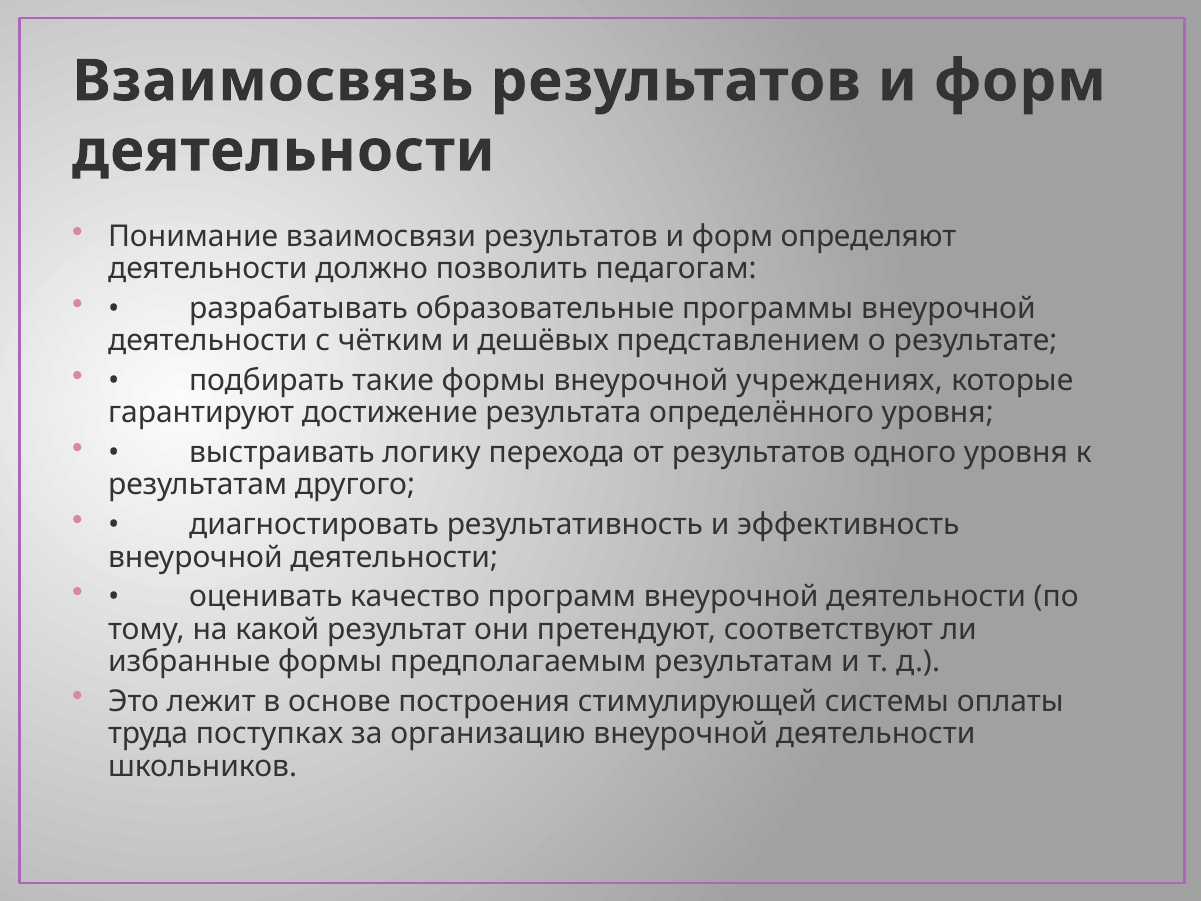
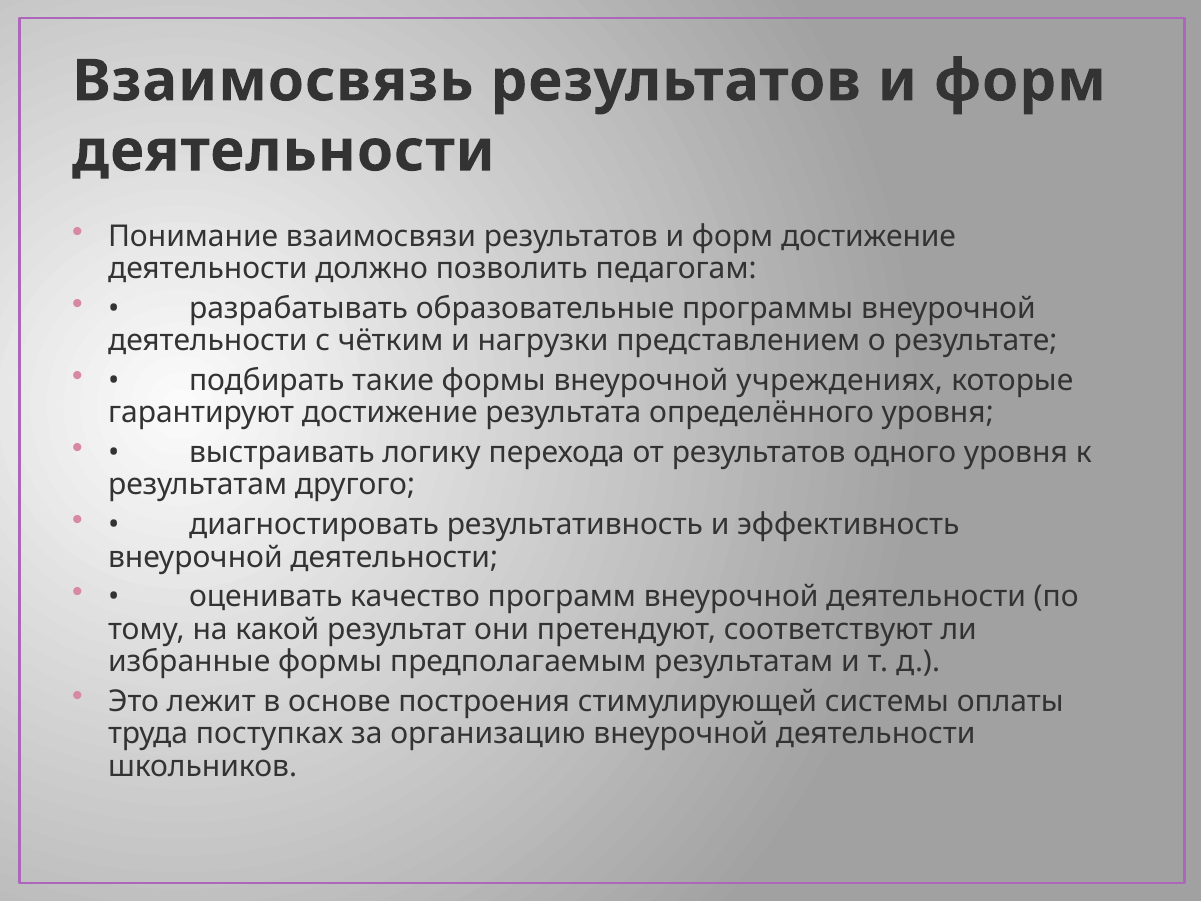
форм определяют: определяют -> достижение (868, 236)
дешёвых: дешёвых -> нагрузки (543, 341)
